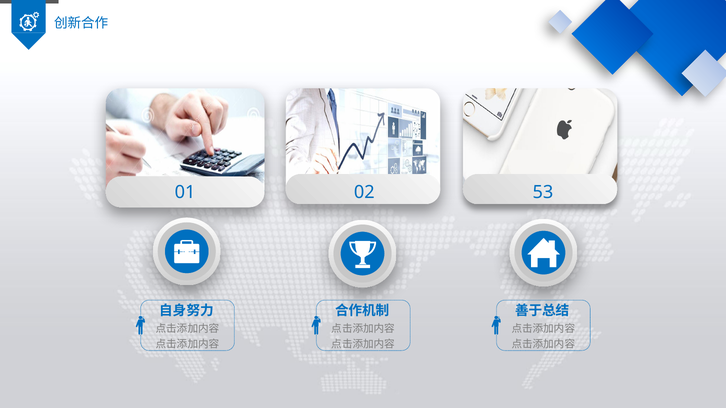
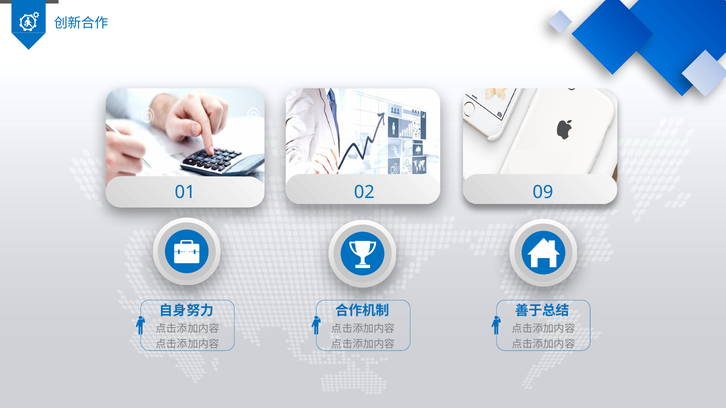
53: 53 -> 09 (543, 193)
